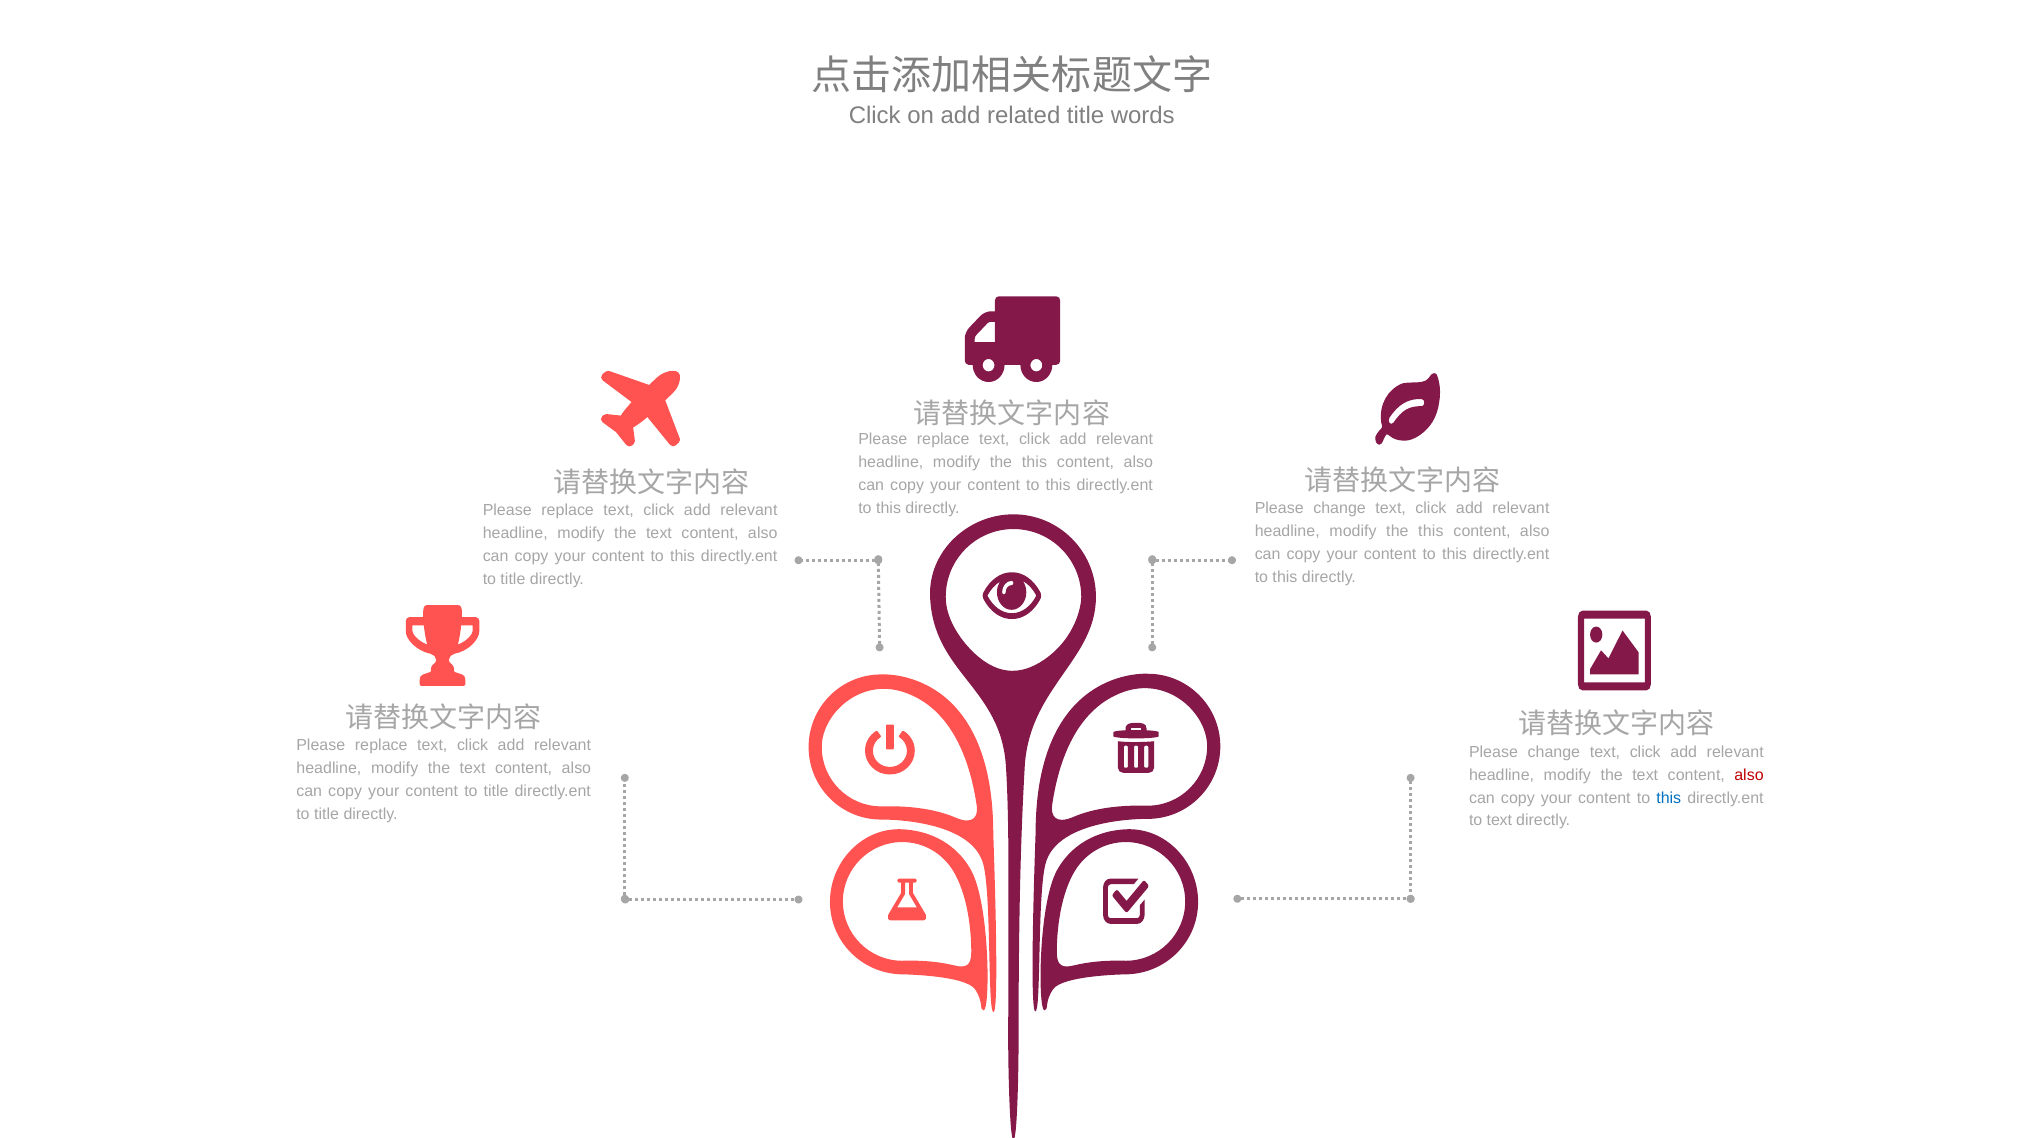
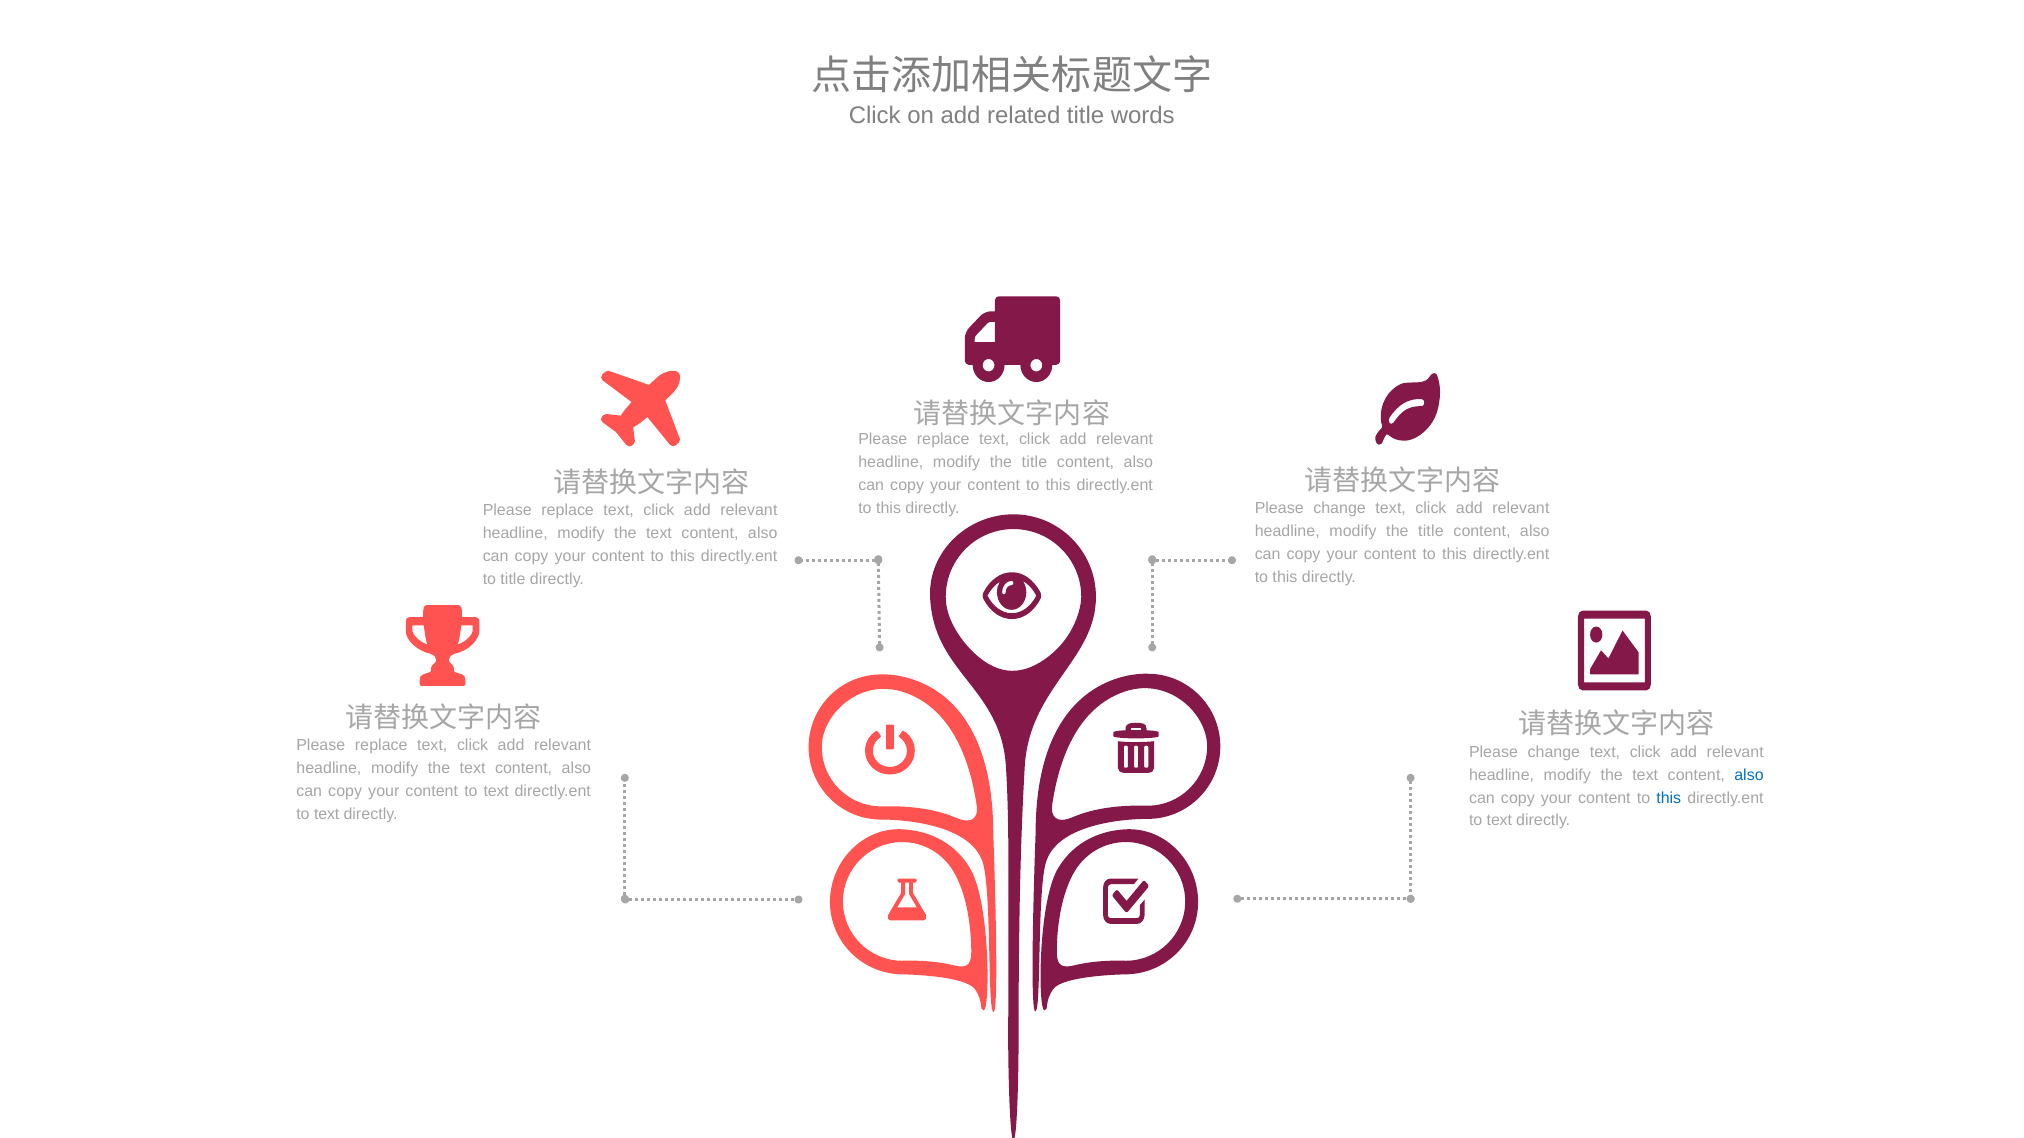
this: this -> title (1034, 463)
this: this -> title (1431, 532)
also colour: red -> blue (1749, 775)
content to title: title -> text (496, 792)
title: title -> text (327, 815)
